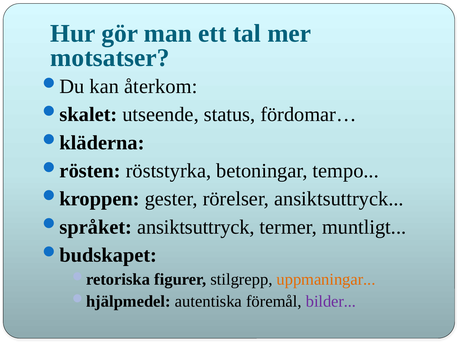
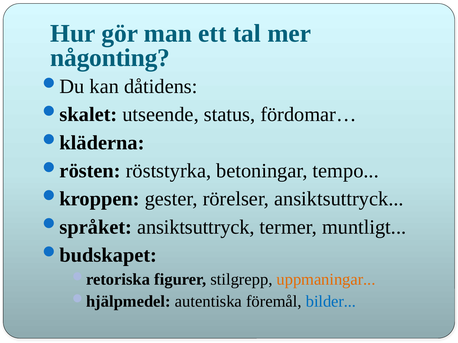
motsatser: motsatser -> någonting (110, 58)
återkom: återkom -> dåtidens (161, 87)
bilder colour: purple -> blue (331, 302)
